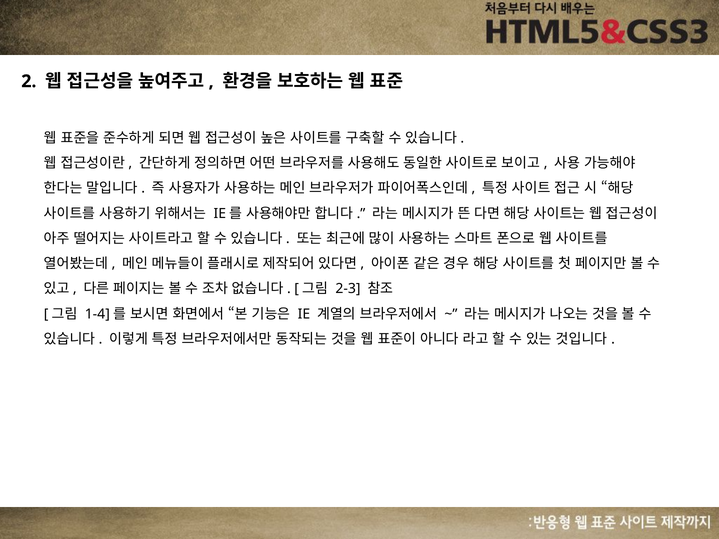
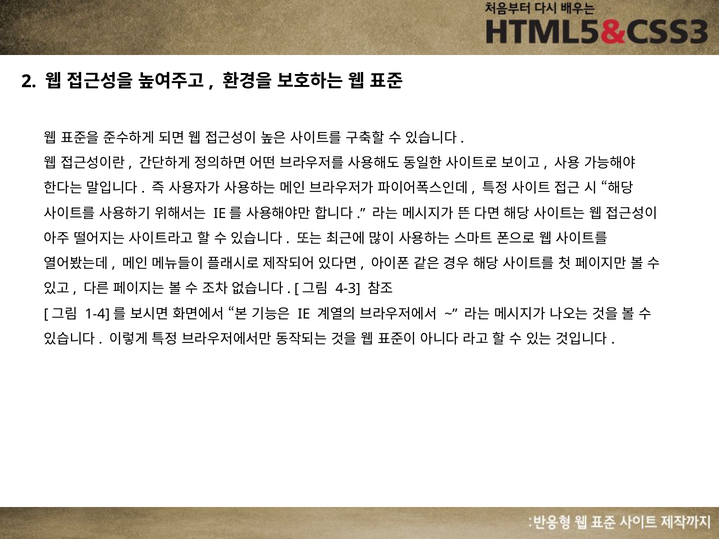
2-3: 2-3 -> 4-3 (348, 289)
